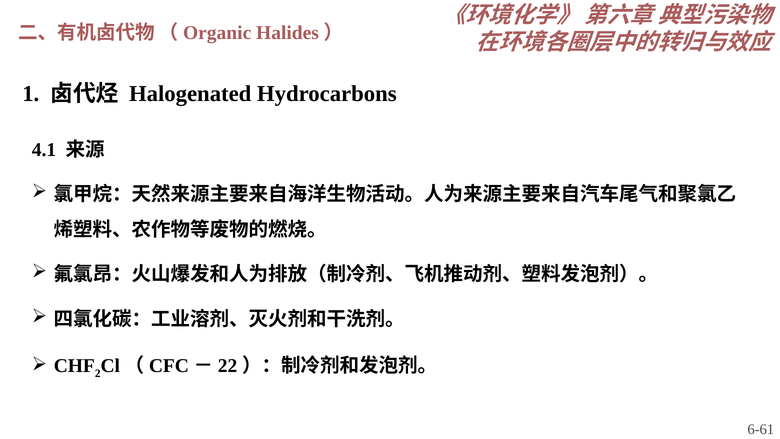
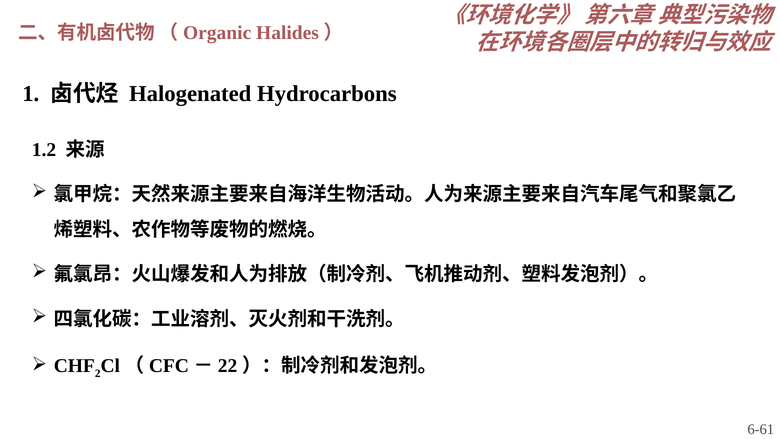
4.1: 4.1 -> 1.2 (44, 150)
